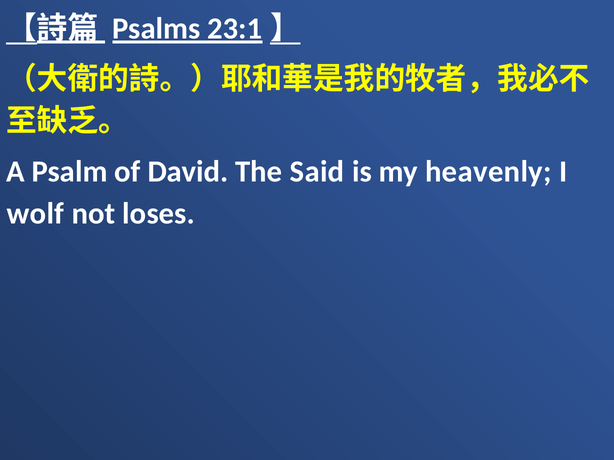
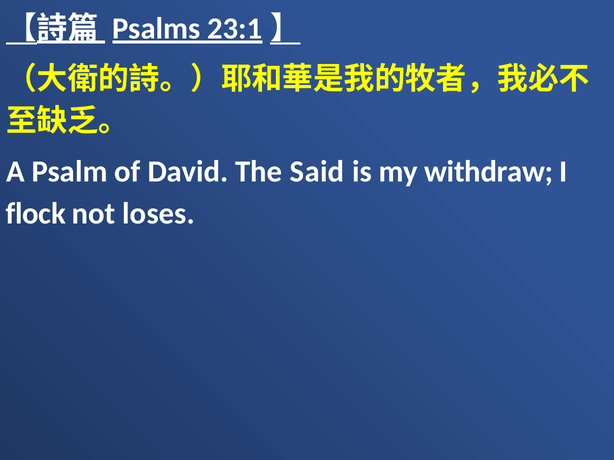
heavenly: heavenly -> withdraw (489, 172)
wolf: wolf -> flock (36, 214)
